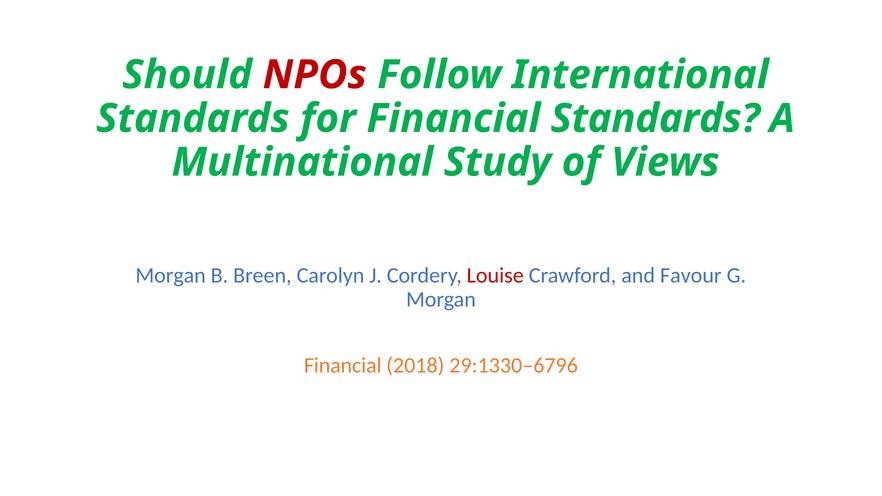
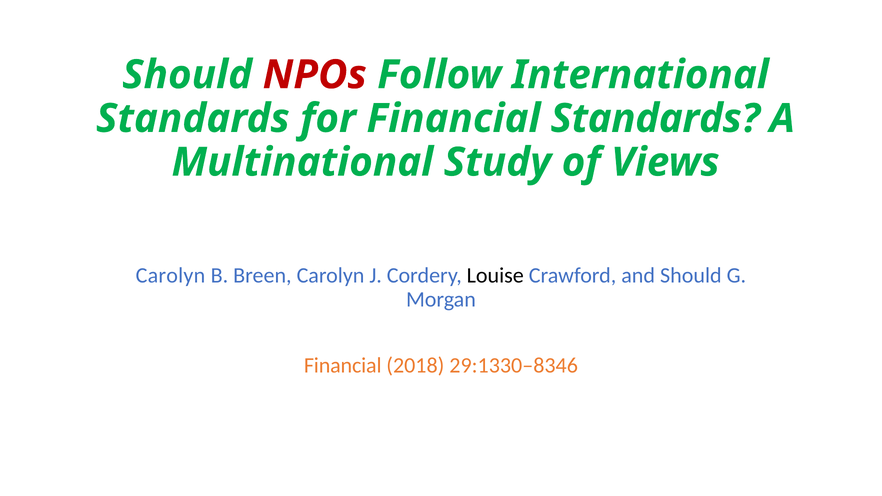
Morgan: Morgan -> Carolyn (170, 276)
Louise colour: red -> black (495, 276)
and Favour: Favour -> Should (691, 276)
29:1330–6796: 29:1330–6796 -> 29:1330–8346 (514, 365)
